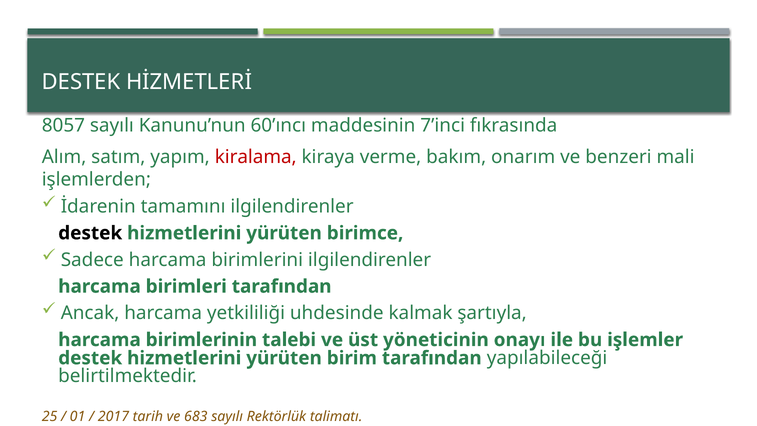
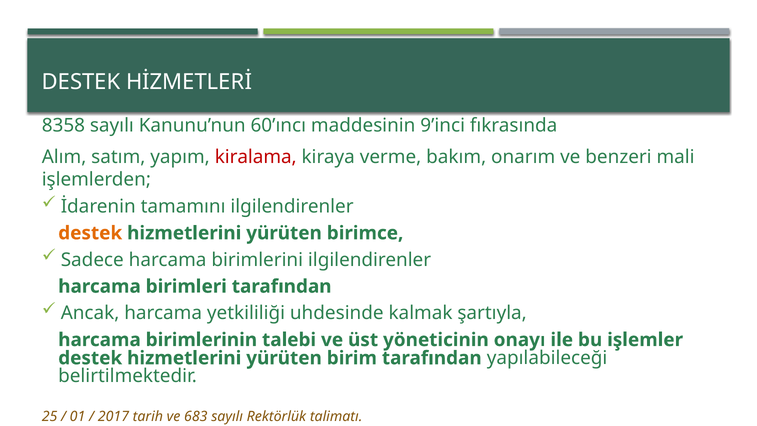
8057: 8057 -> 8358 (63, 126)
7’inci: 7’inci -> 9’inci (443, 126)
destek colour: black -> orange (90, 233)
